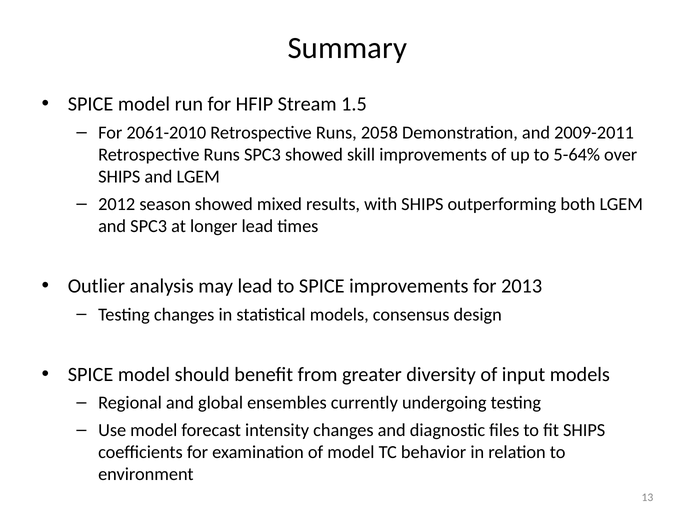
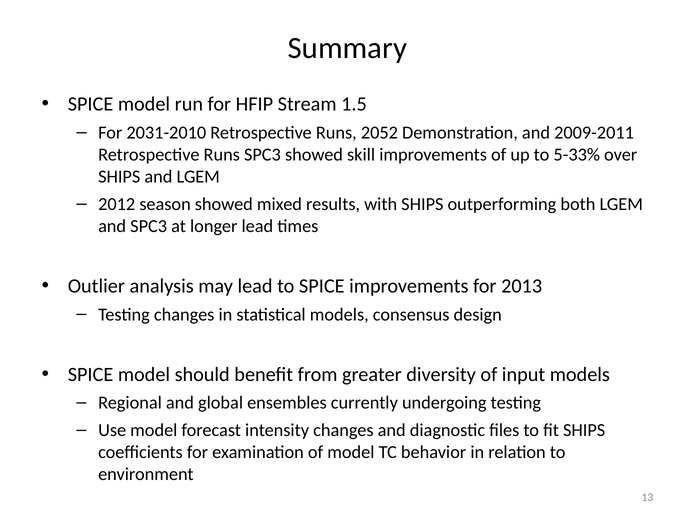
2061-2010: 2061-2010 -> 2031-2010 (166, 133)
2058: 2058 -> 2052 (379, 133)
5-64%: 5-64% -> 5-33% (577, 155)
